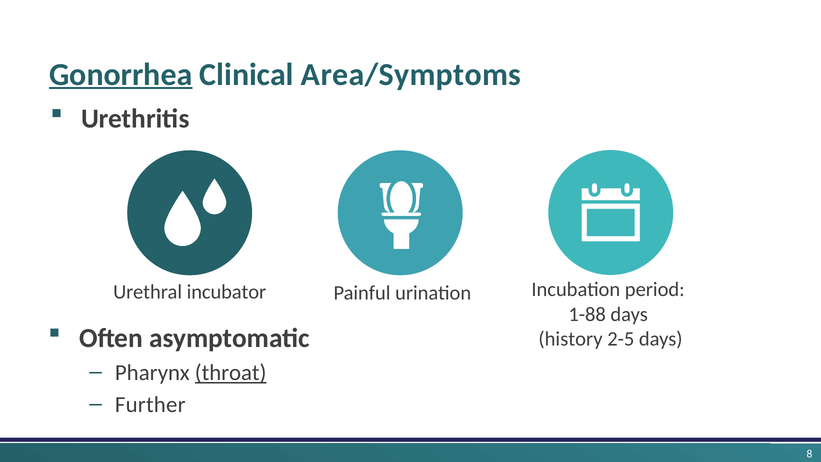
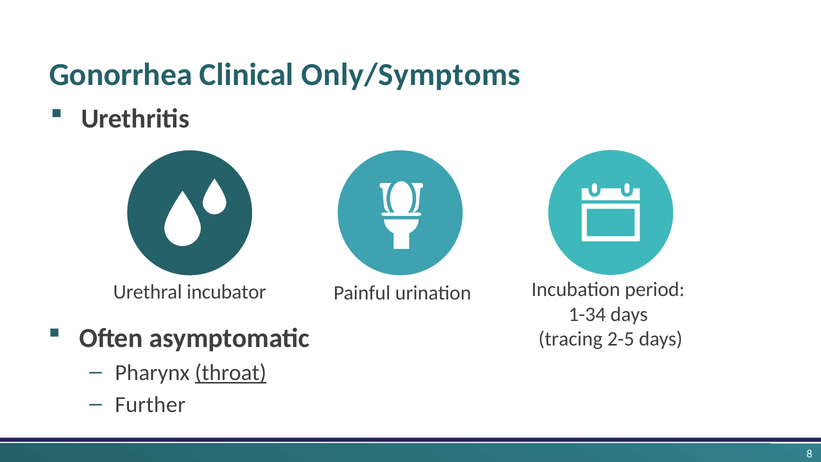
Gonorrhea underline: present -> none (121, 74)
Area/Symptoms: Area/Symptoms -> Only/Symptoms (411, 74)
1-88: 1-88 -> 1-34 (587, 314)
history: history -> tracing (570, 339)
